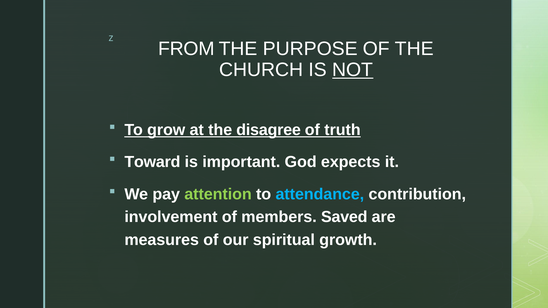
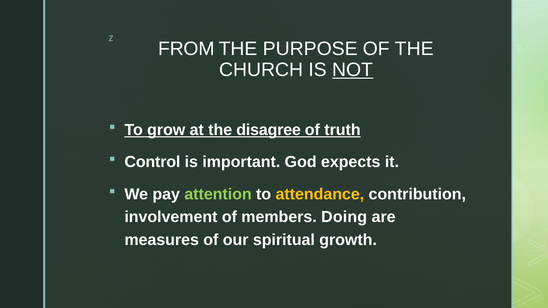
Toward: Toward -> Control (152, 162)
attendance colour: light blue -> yellow (320, 194)
Saved: Saved -> Doing (344, 217)
